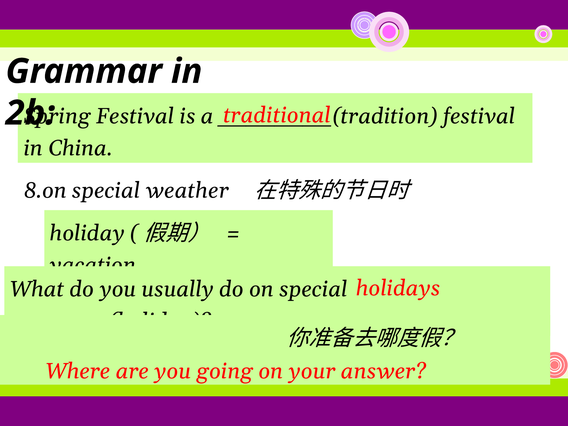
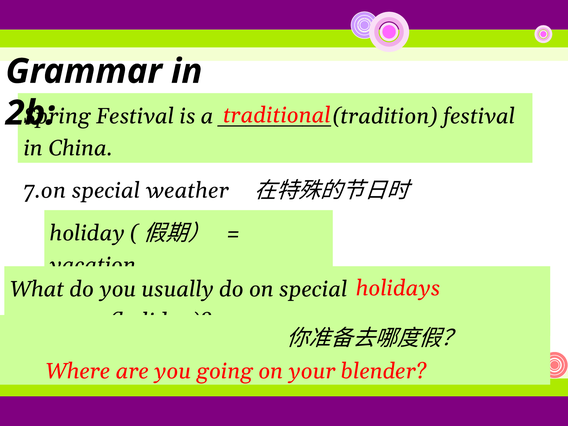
8.on: 8.on -> 7.on (45, 191)
answer: answer -> blender (384, 371)
